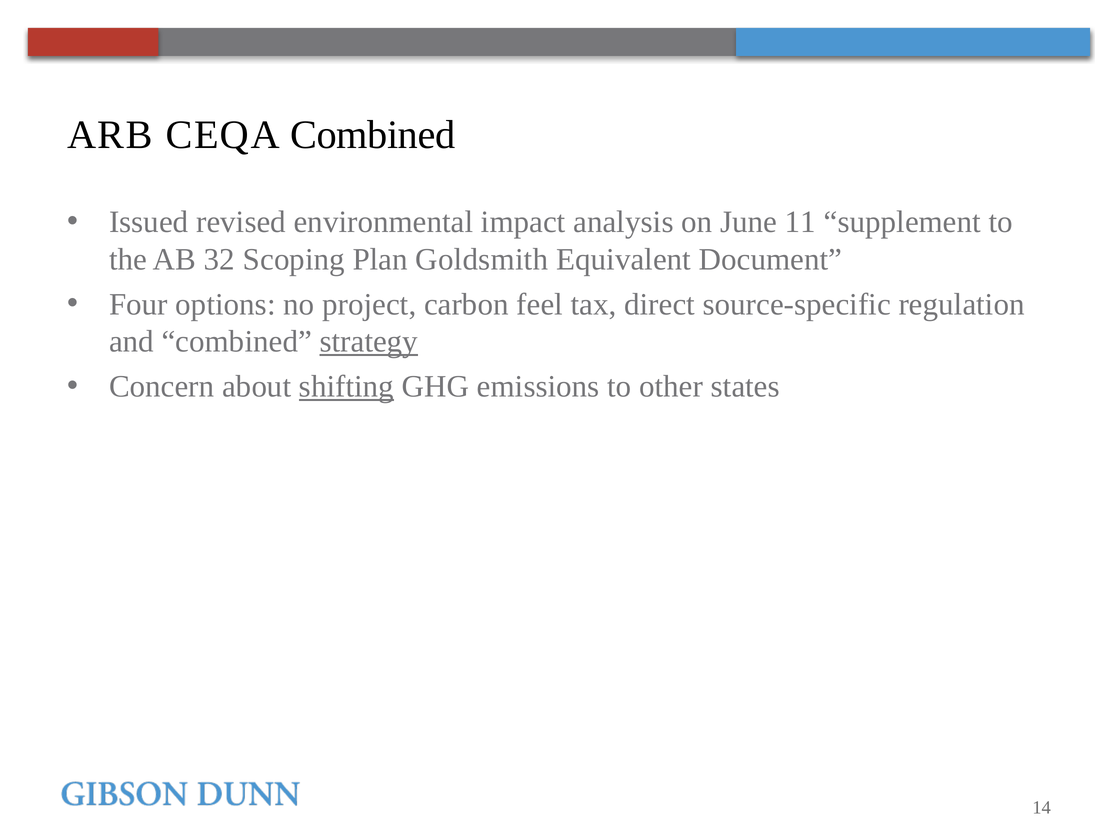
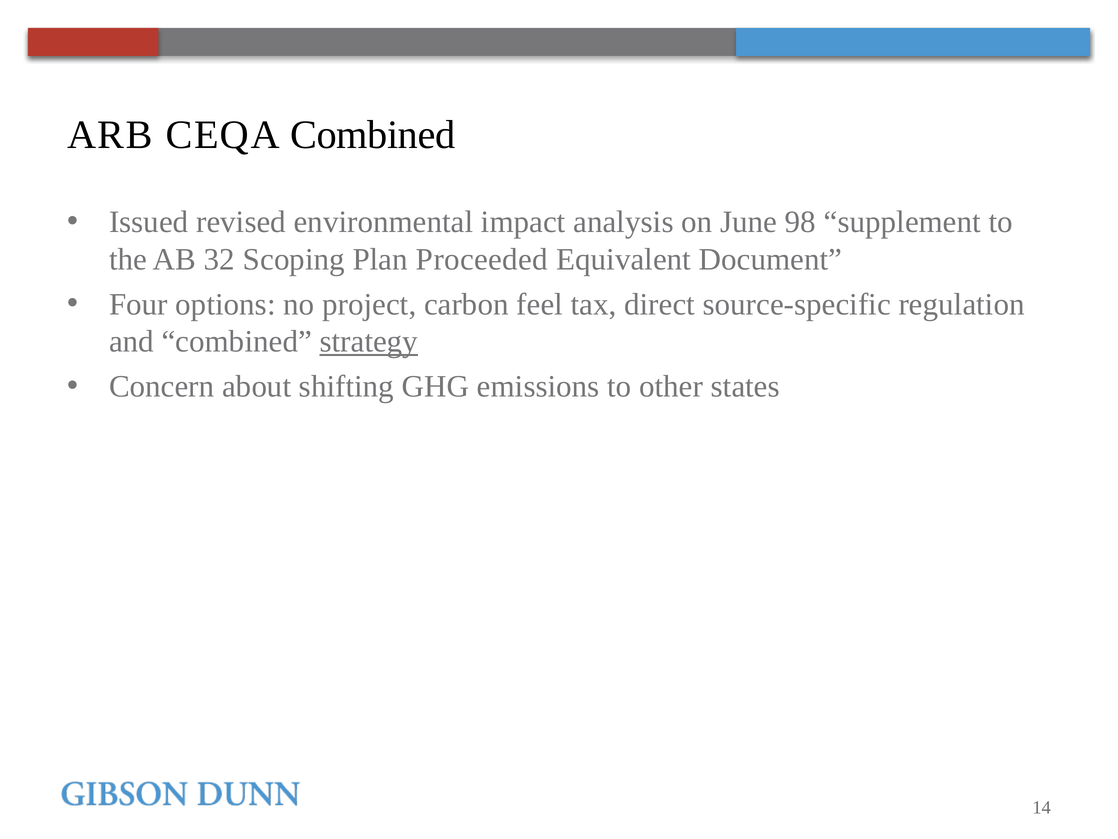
11: 11 -> 98 (800, 222)
Goldsmith: Goldsmith -> Proceeded (482, 259)
shifting underline: present -> none (346, 387)
